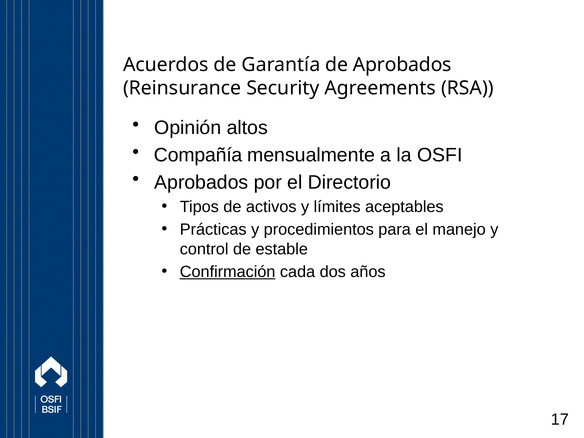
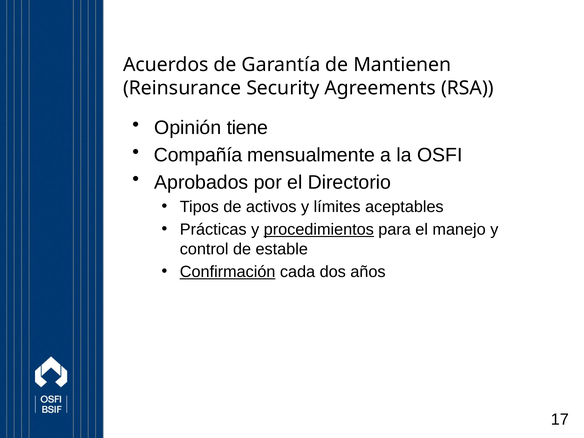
de Aprobados: Aprobados -> Mantienen (402, 65)
altos: altos -> tiene (247, 128)
procedimientos underline: none -> present (319, 230)
